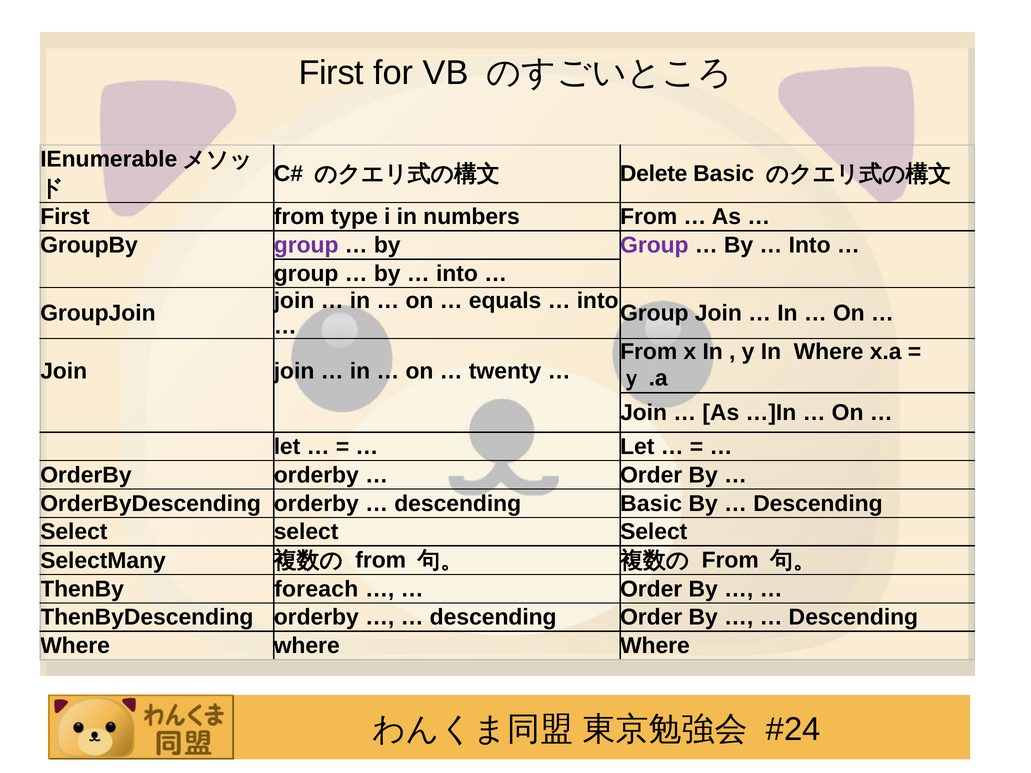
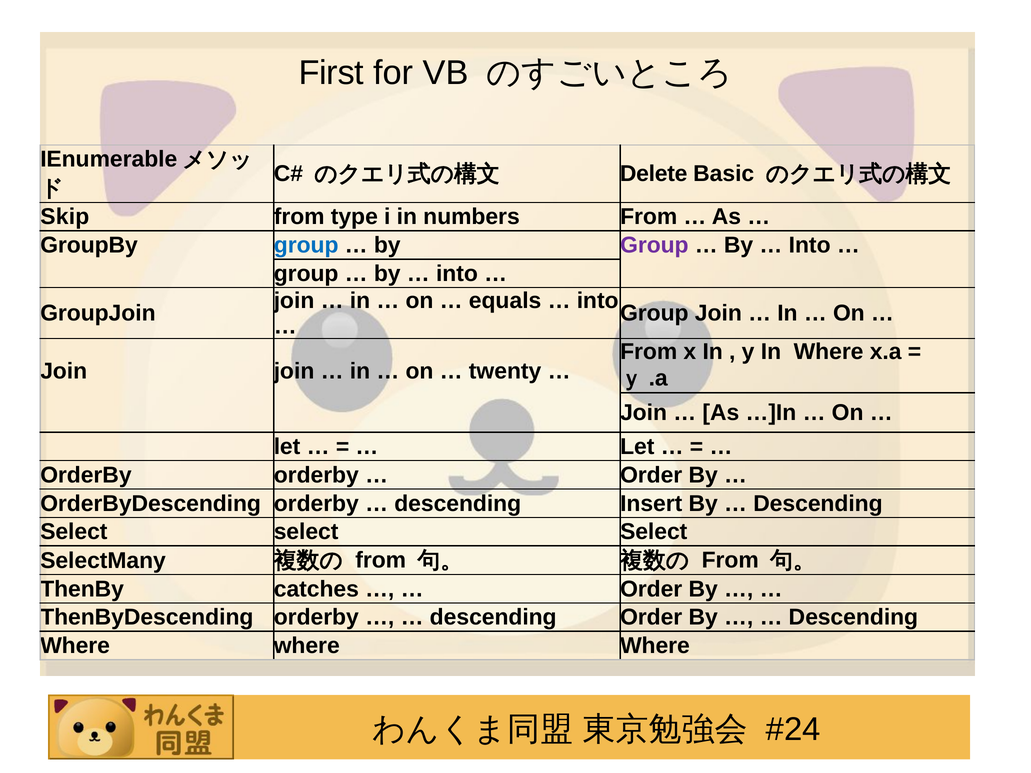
First: First -> Skip (65, 217)
group colour: purple -> blue (306, 245)
descending Basic: Basic -> Insert (651, 504)
foreach: foreach -> catches (316, 589)
